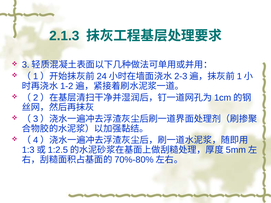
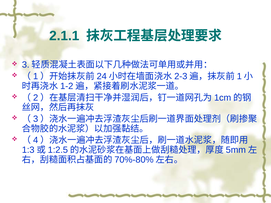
2.1.3: 2.1.3 -> 2.1.1 (64, 36)
